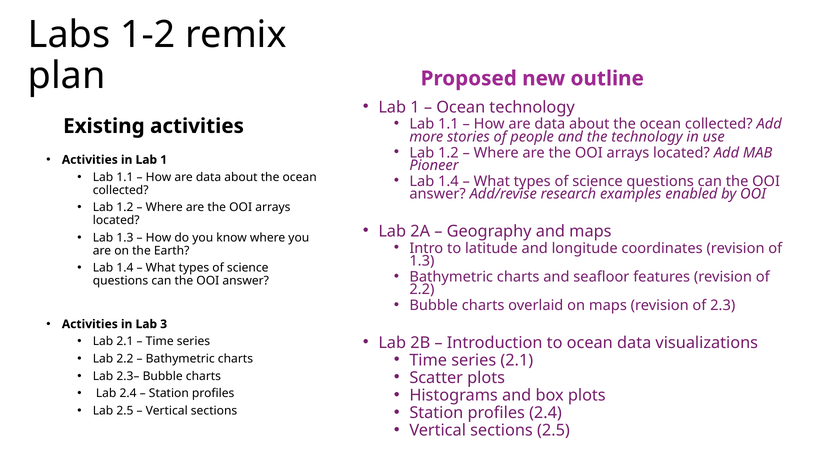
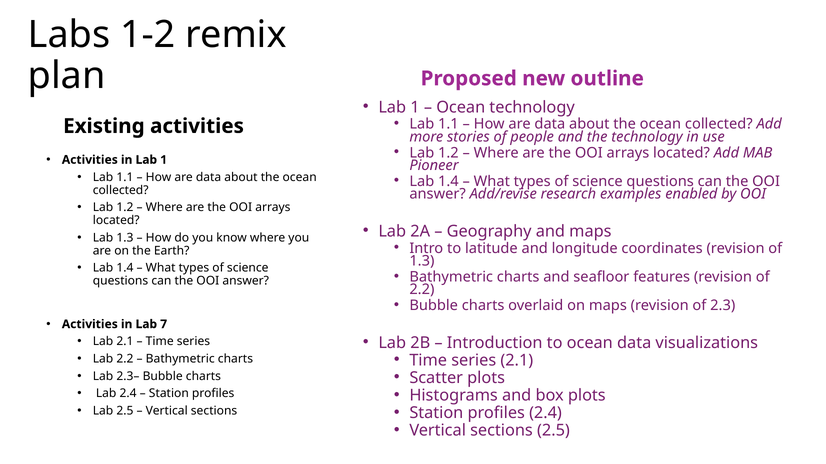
3: 3 -> 7 (164, 325)
